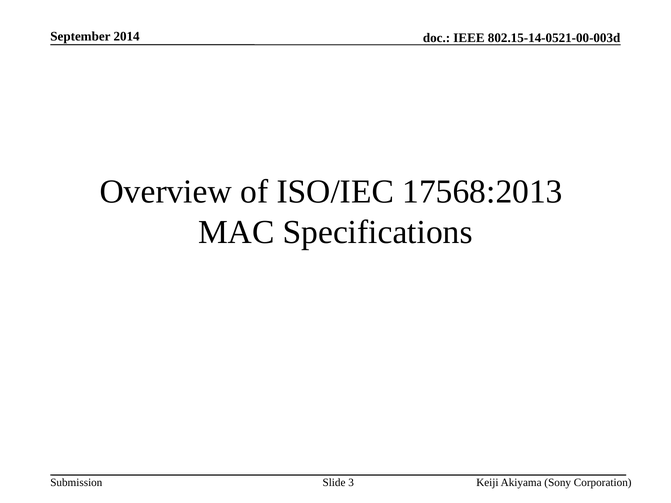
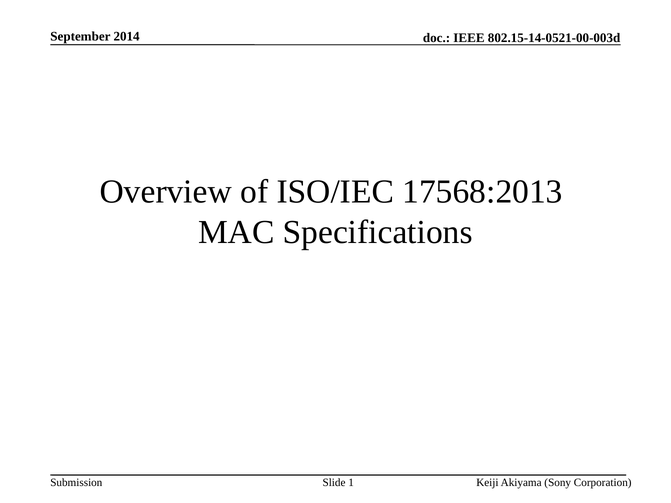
3: 3 -> 1 (351, 483)
